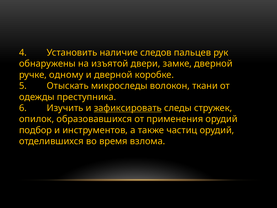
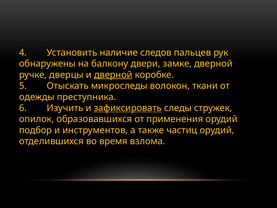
изъятой: изъятой -> балкону (110, 64)
одному: одному -> дверцы (66, 75)
дверной underline: none -> present (113, 75)
